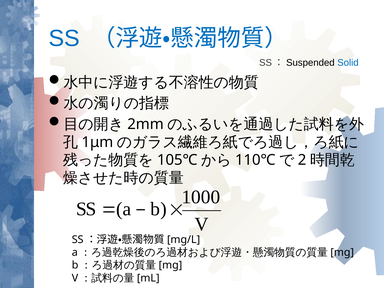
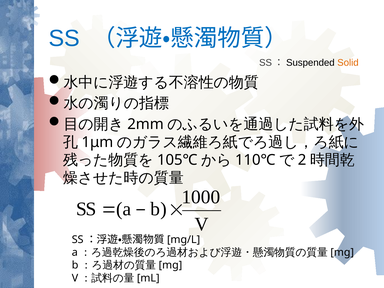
Solid colour: blue -> orange (348, 63)
